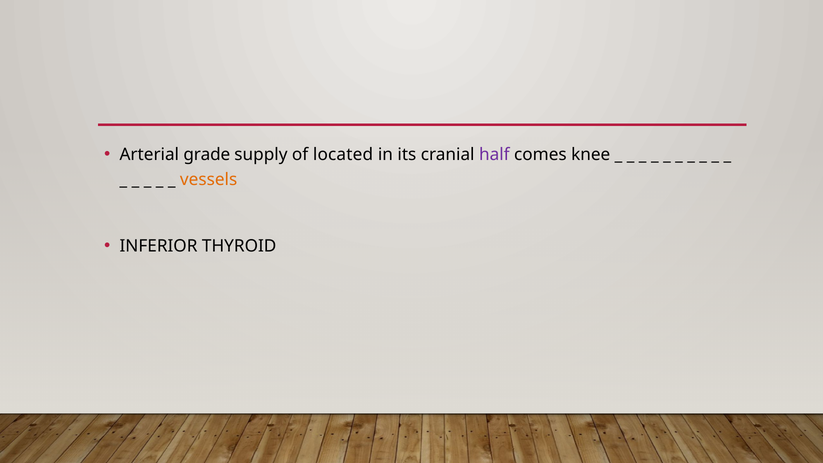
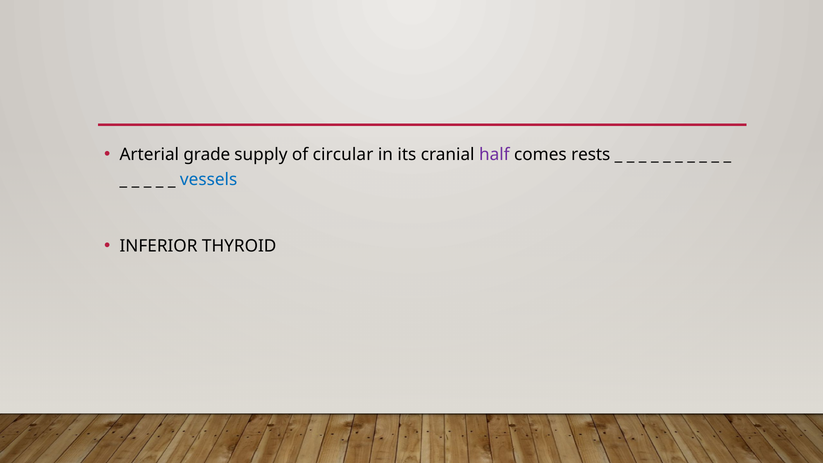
located: located -> circular (343, 155)
knee: knee -> rests (591, 155)
vessels colour: orange -> blue (209, 179)
